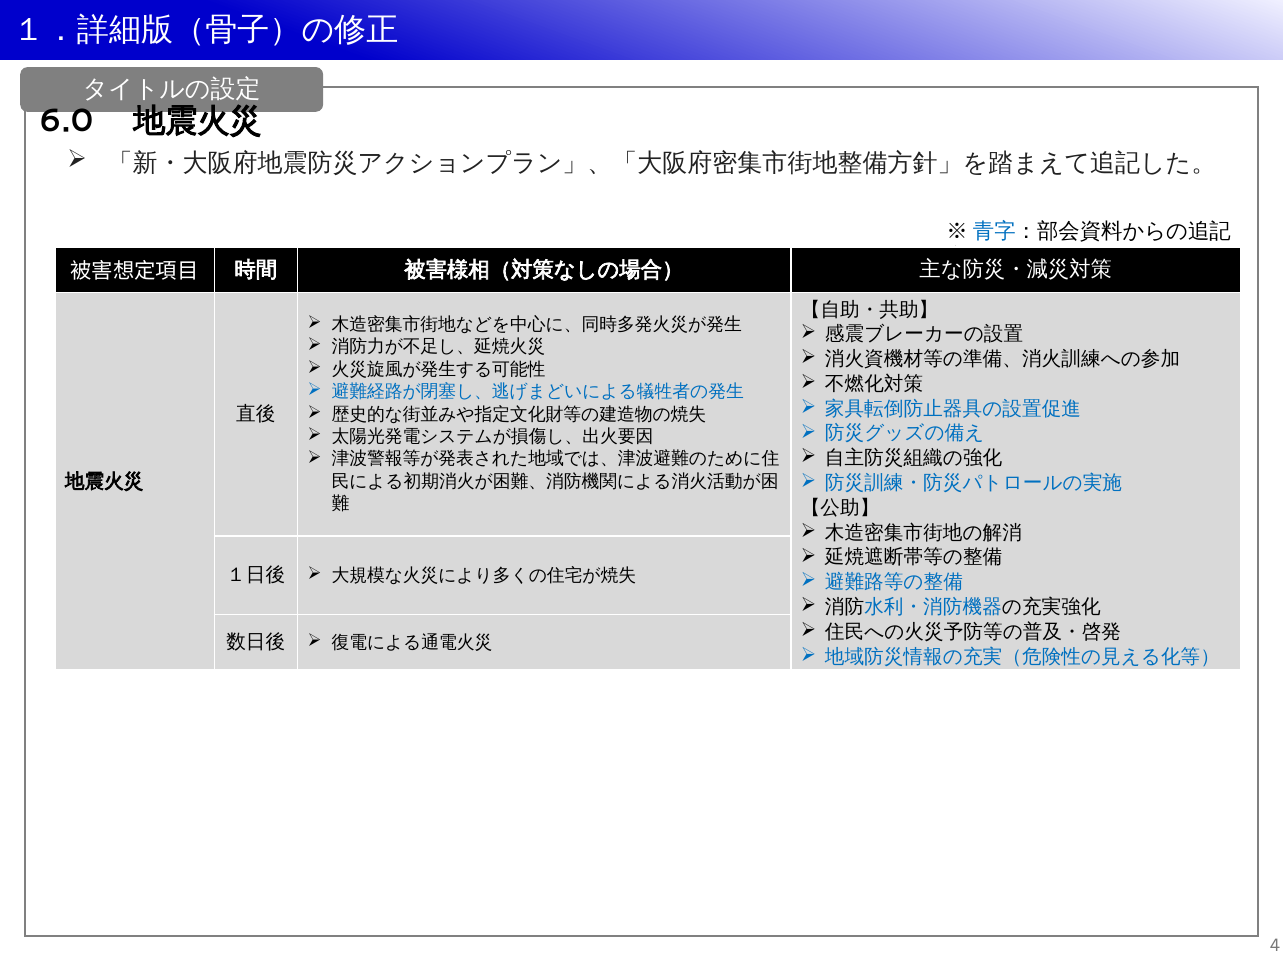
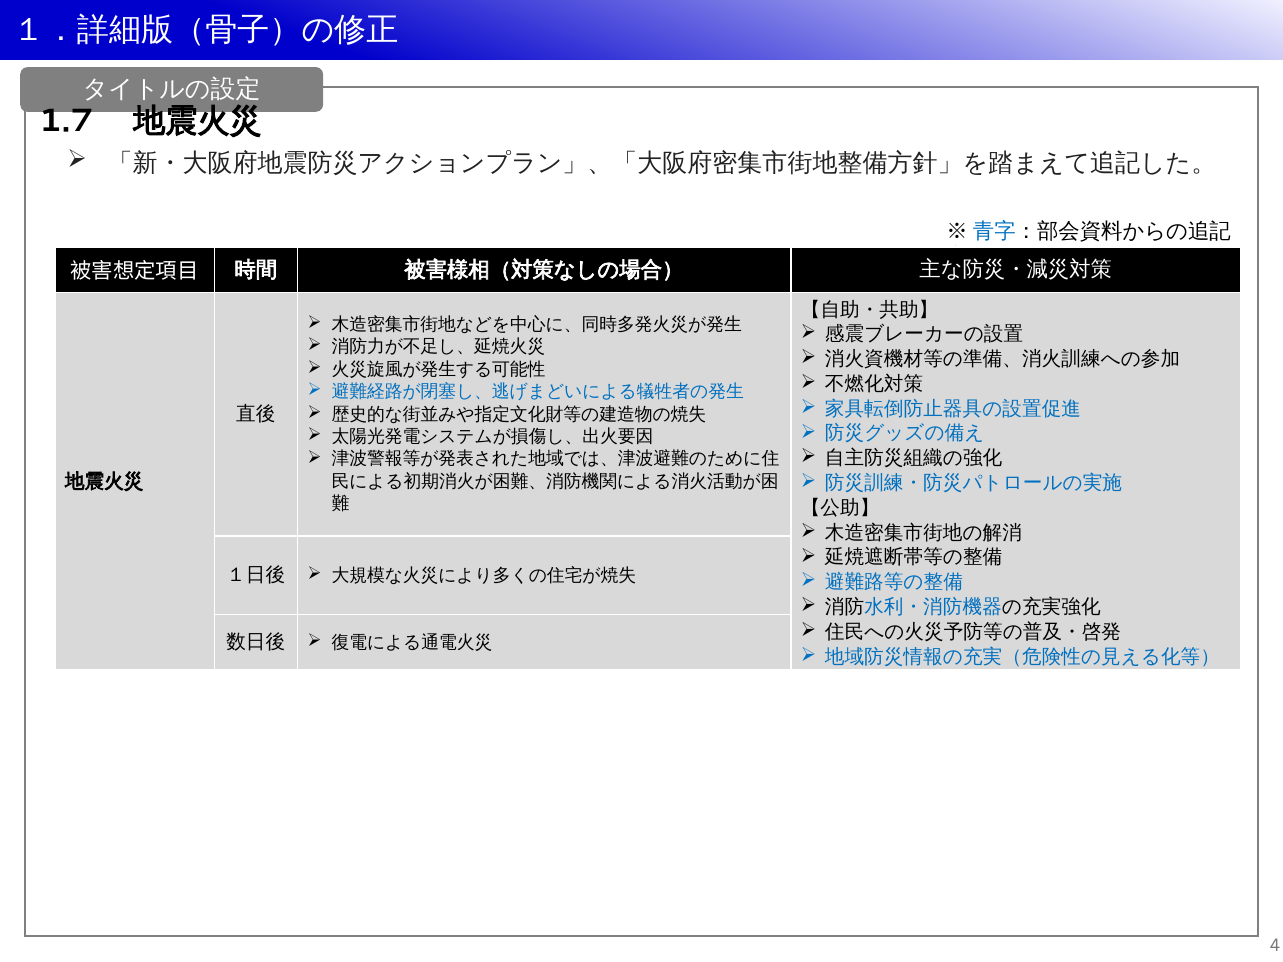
6.0: 6.0 -> 1.7 (66, 121)
